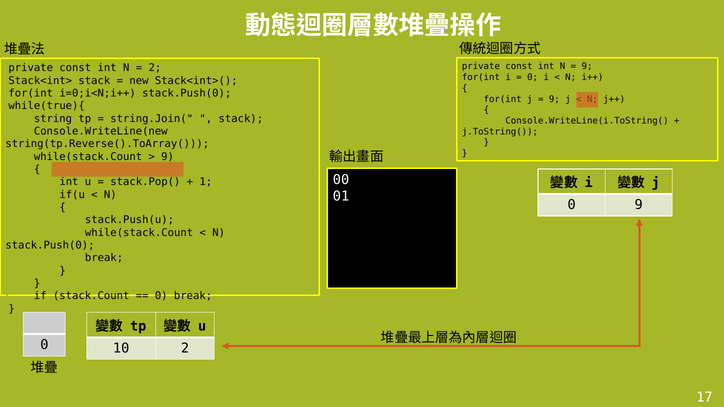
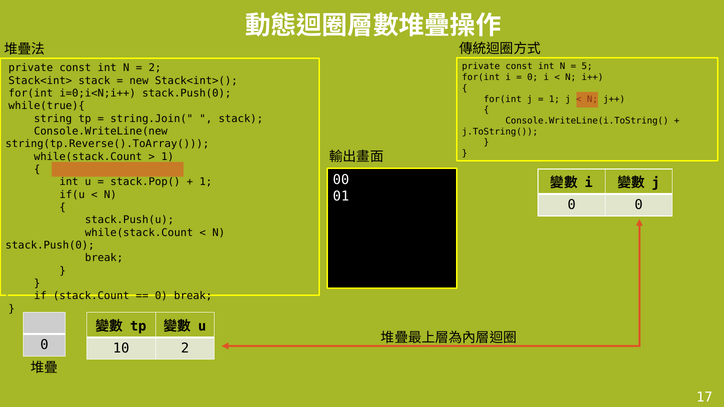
9: 9 -> 5 (587, 67)
9: 9 -> 1 (554, 99)
9: 9 -> 1 (168, 157)
0 9: 9 -> 0 (639, 205)
